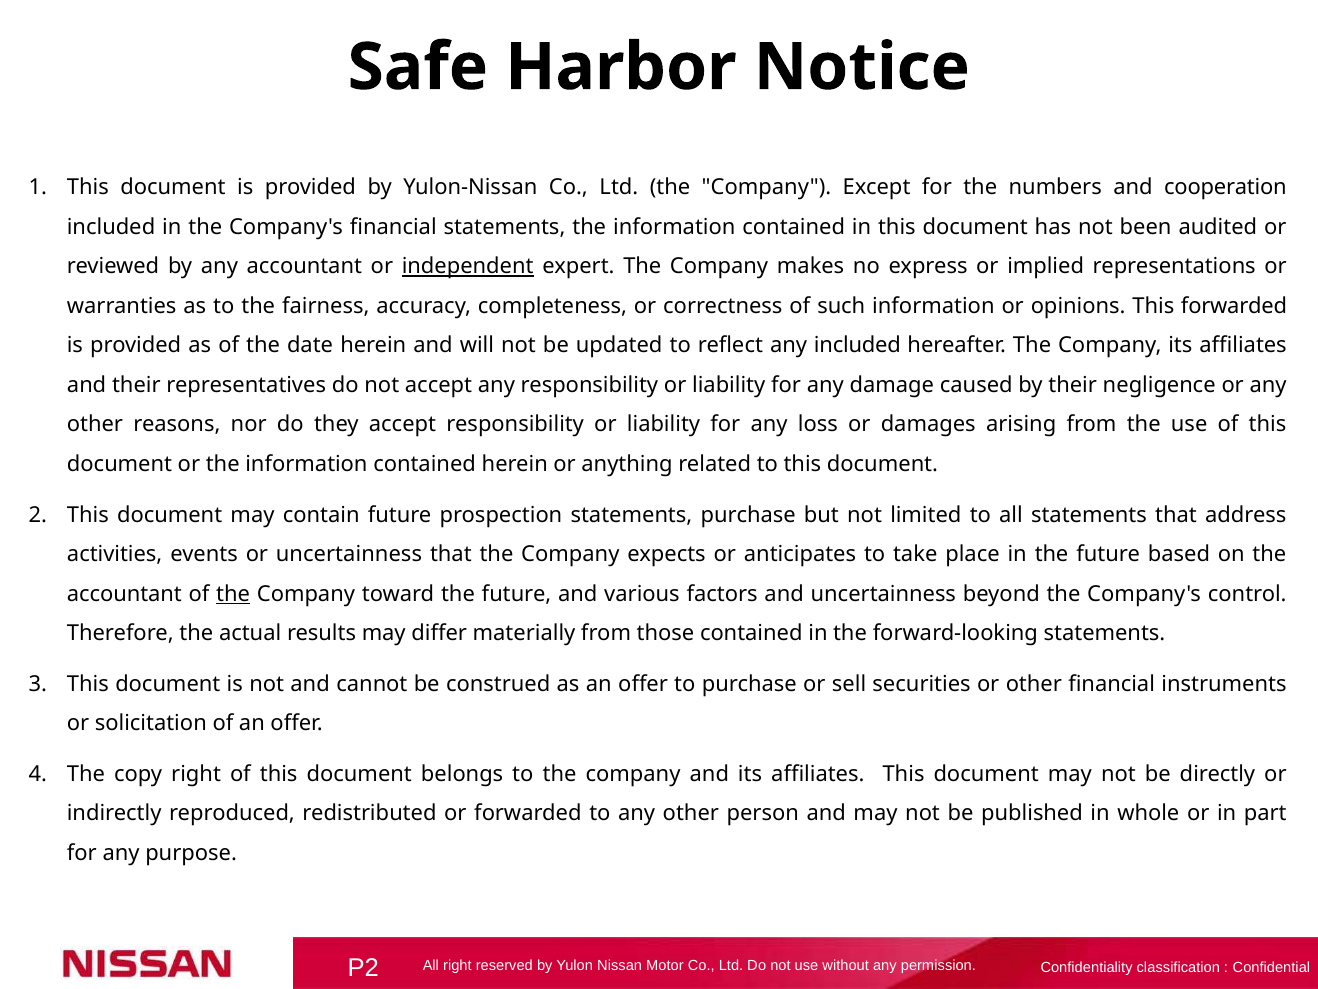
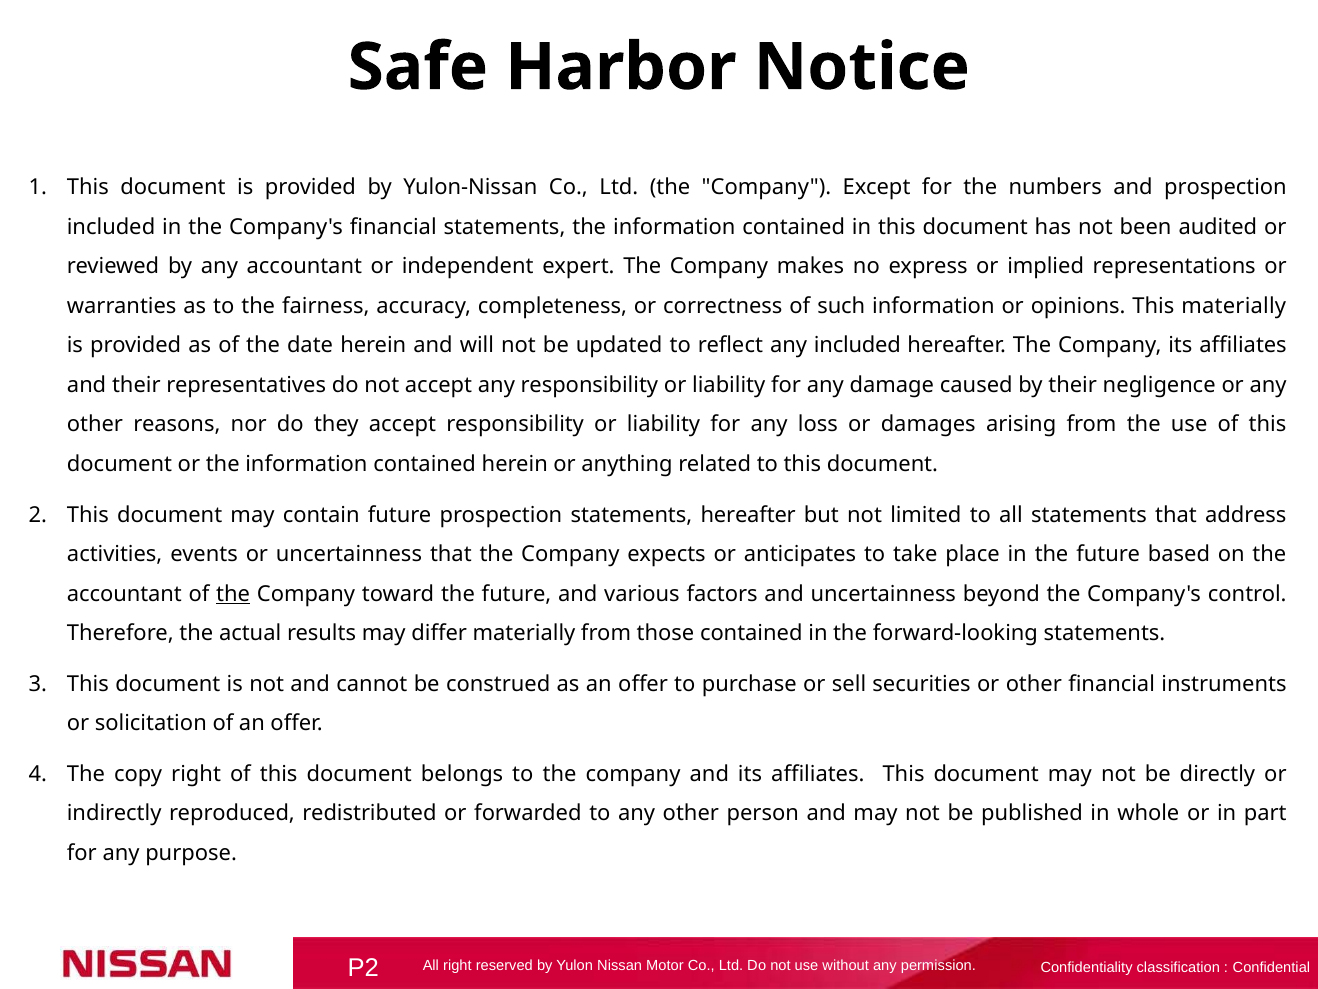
and cooperation: cooperation -> prospection (1225, 187)
independent underline: present -> none (468, 266)
This forwarded: forwarded -> materially (1234, 306)
statements purchase: purchase -> hereafter (748, 515)
